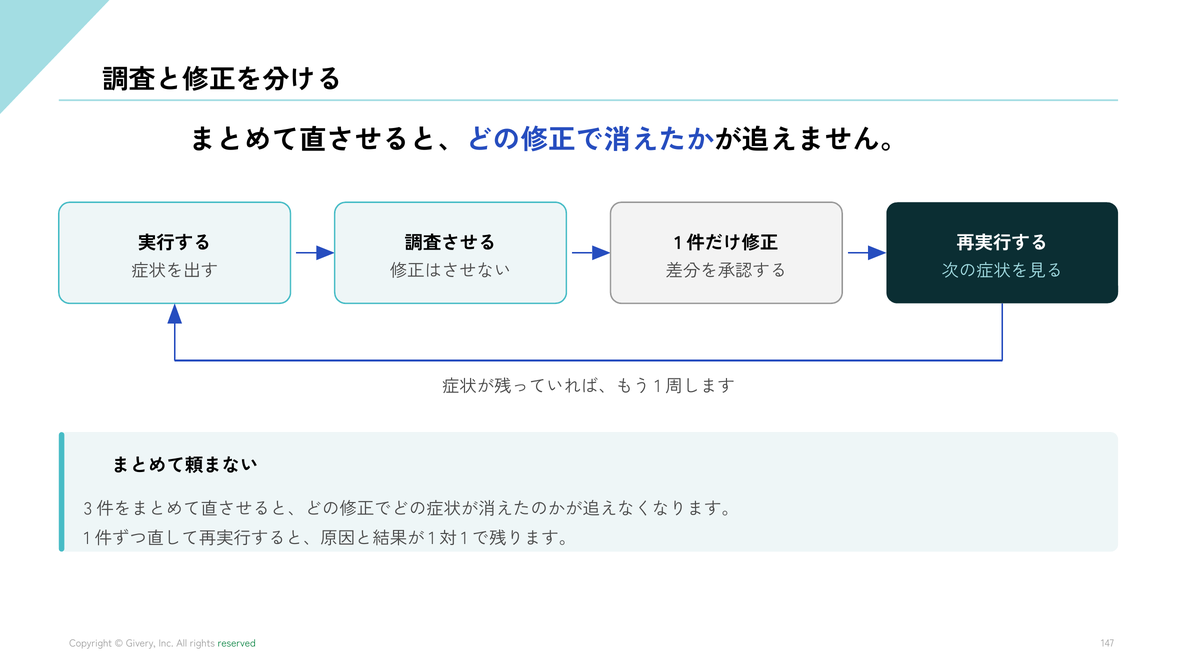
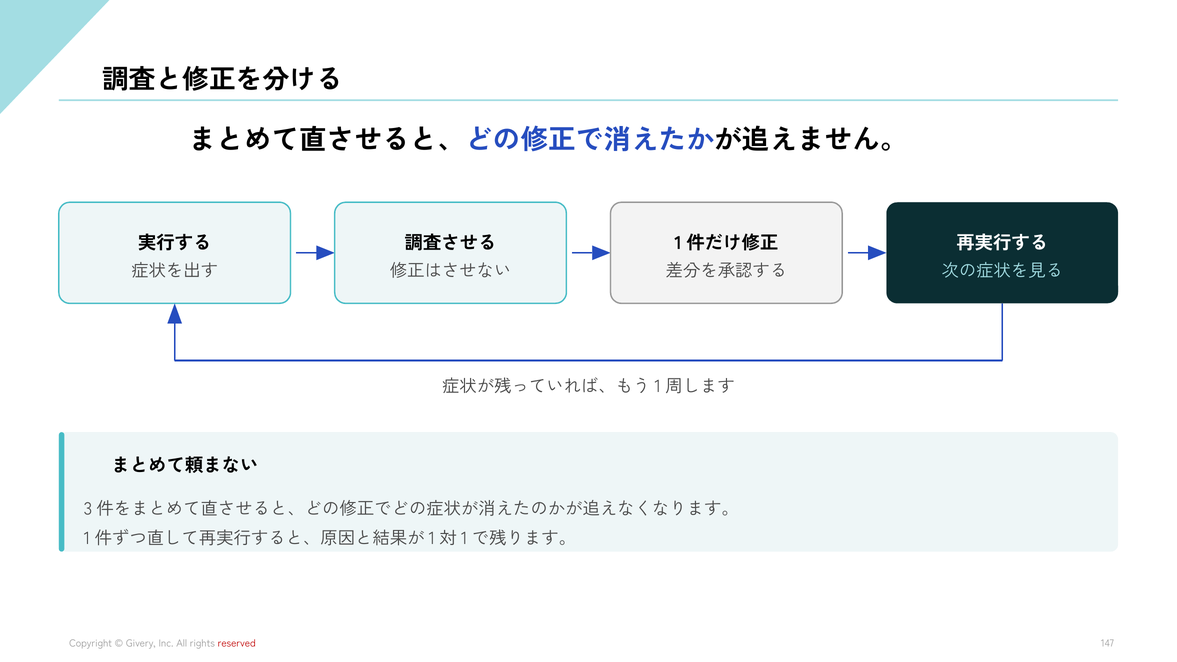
reserved colour: green -> red (237, 644)
